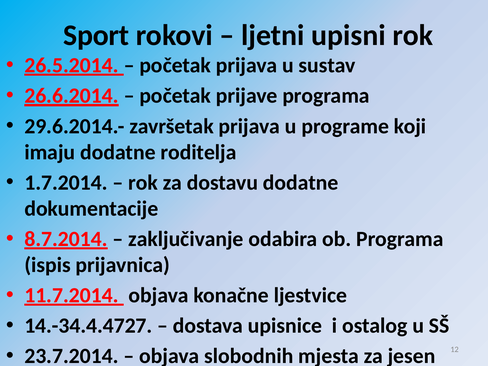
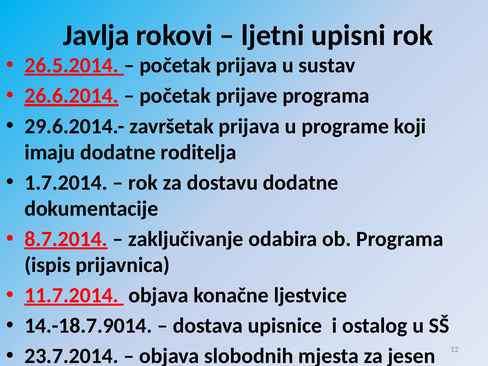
Sport: Sport -> Javlja (96, 35)
14.-34.4.4727: 14.-34.4.4727 -> 14.-18.7.9014 (88, 326)
